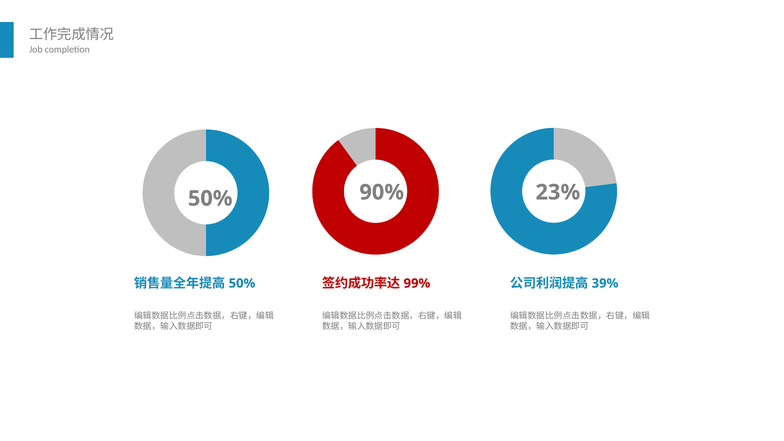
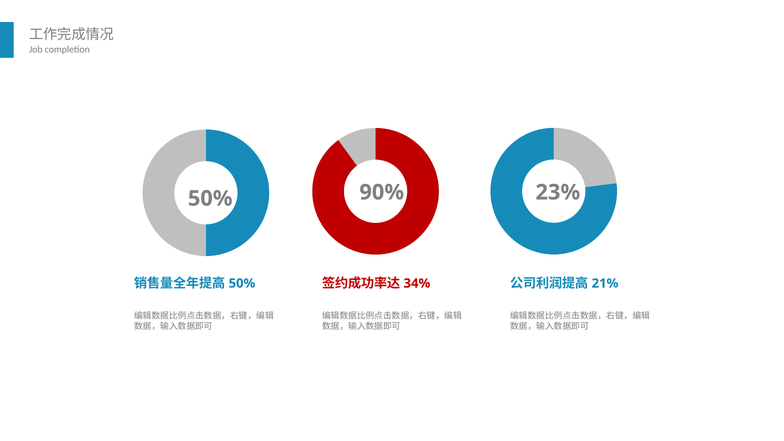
99%: 99% -> 34% (417, 283)
39%: 39% -> 21% (605, 283)
